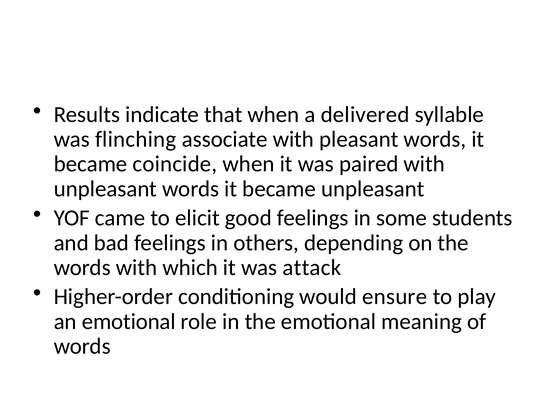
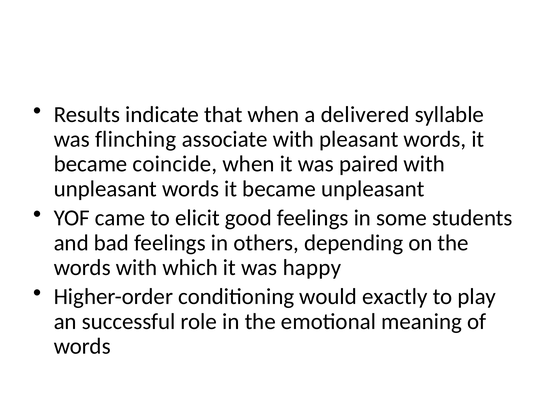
attack: attack -> happy (312, 268)
ensure: ensure -> exactly (395, 297)
an emotional: emotional -> successful (129, 322)
